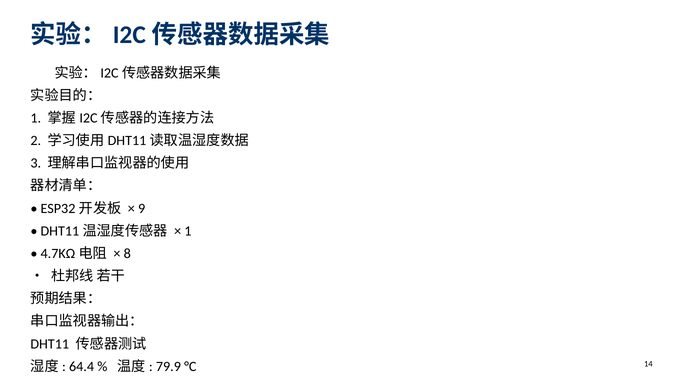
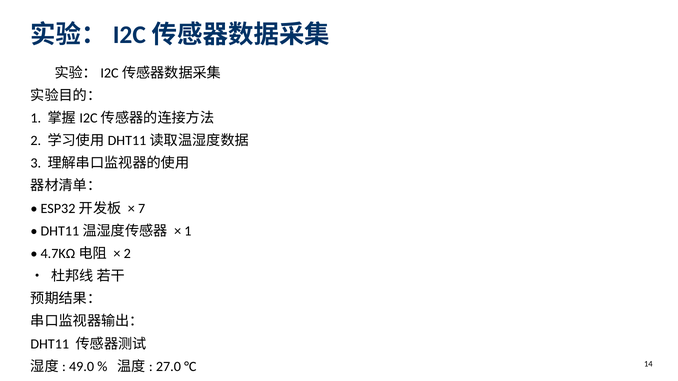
9: 9 -> 7 (142, 209)
8: 8 -> 2 (127, 254)
64.4: 64.4 -> 49.0 (82, 367)
79.9: 79.9 -> 27.0 (168, 367)
